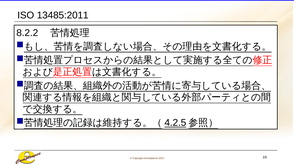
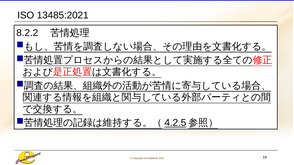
13485:2011: 13485:2011 -> 13485:2021 (63, 15)
